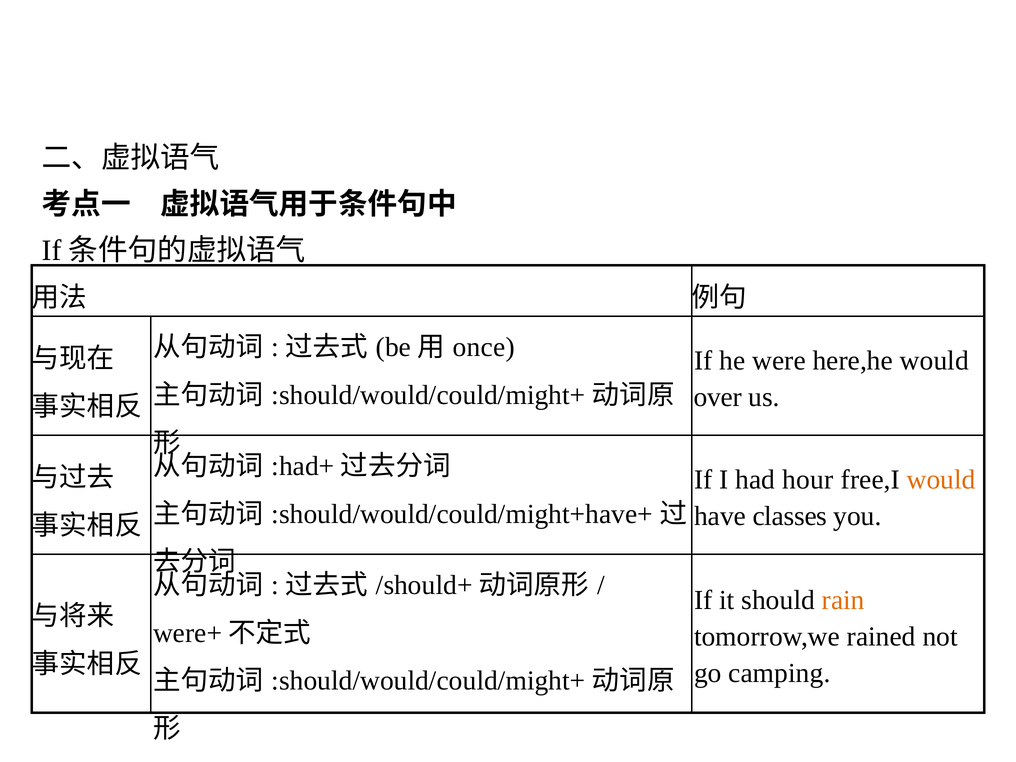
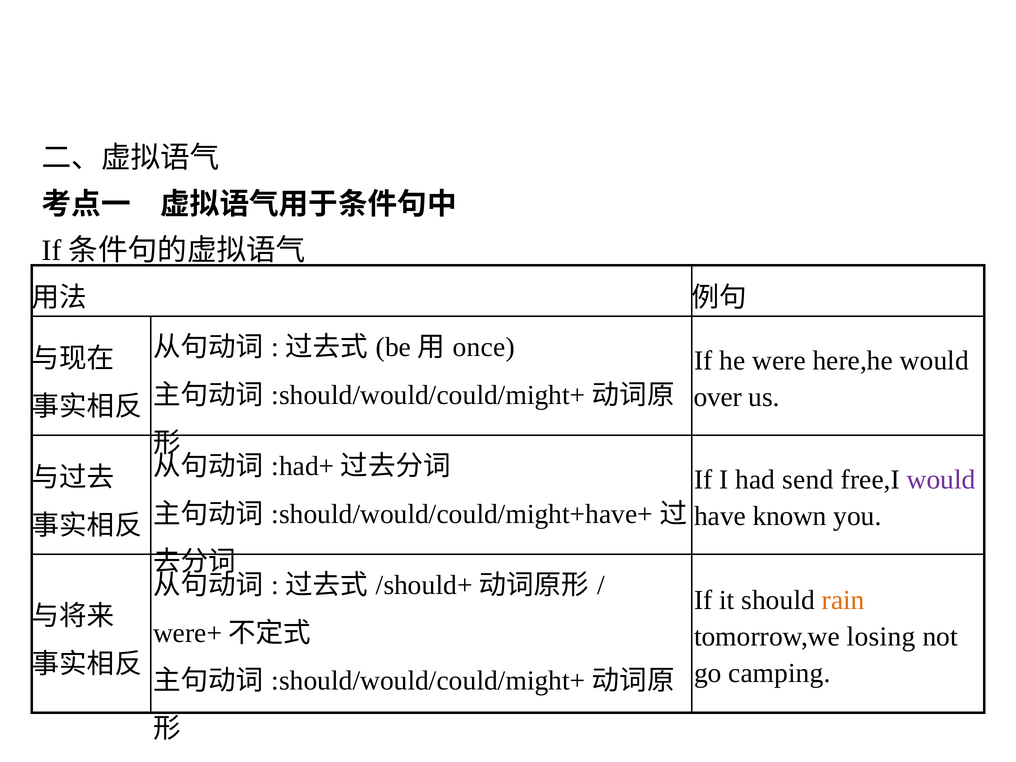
hour: hour -> send (808, 480)
would colour: orange -> purple (941, 480)
classes: classes -> known (790, 516)
rained: rained -> losing (881, 637)
